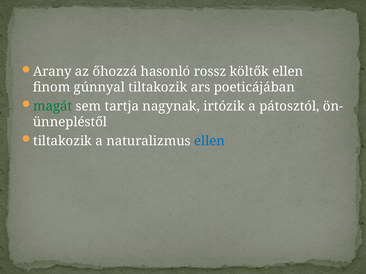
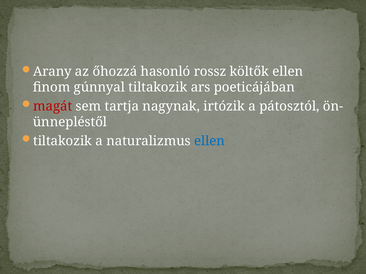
magát colour: green -> red (53, 106)
